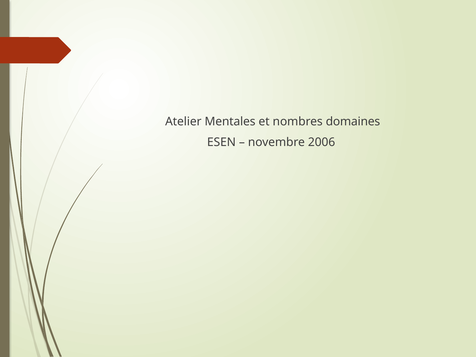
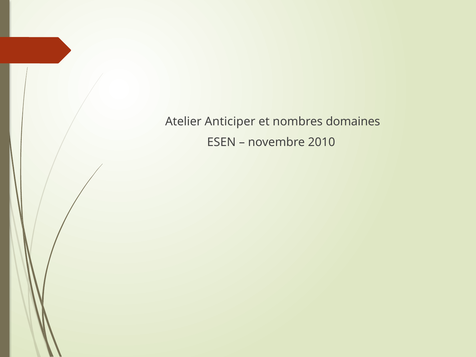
Mentales: Mentales -> Anticiper (230, 121)
2006: 2006 -> 2010 (322, 142)
